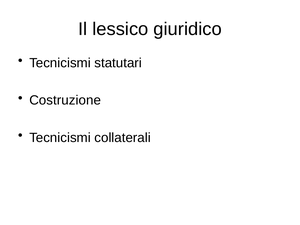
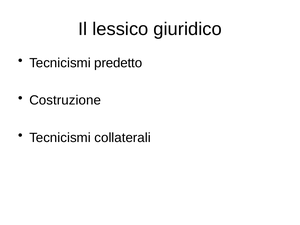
statutari: statutari -> predetto (118, 63)
